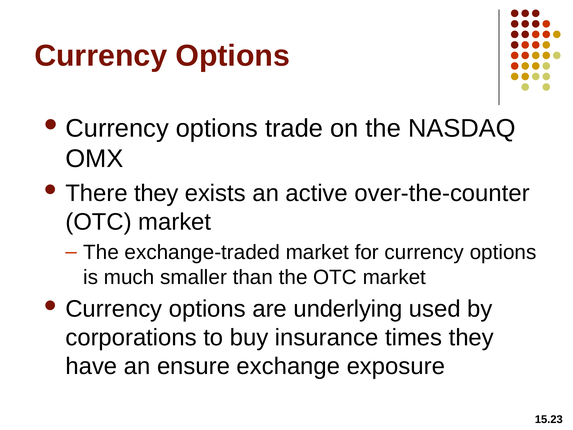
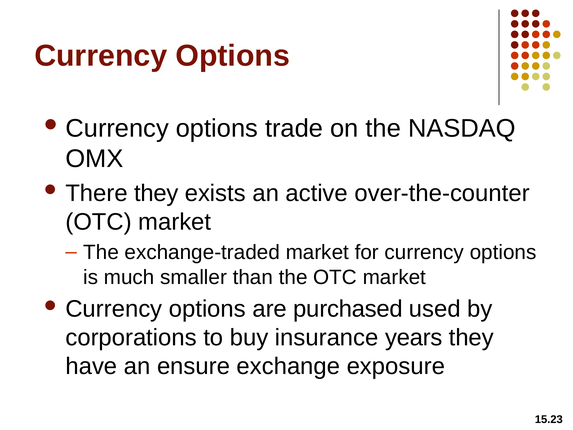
underlying: underlying -> purchased (348, 309)
times: times -> years (414, 338)
